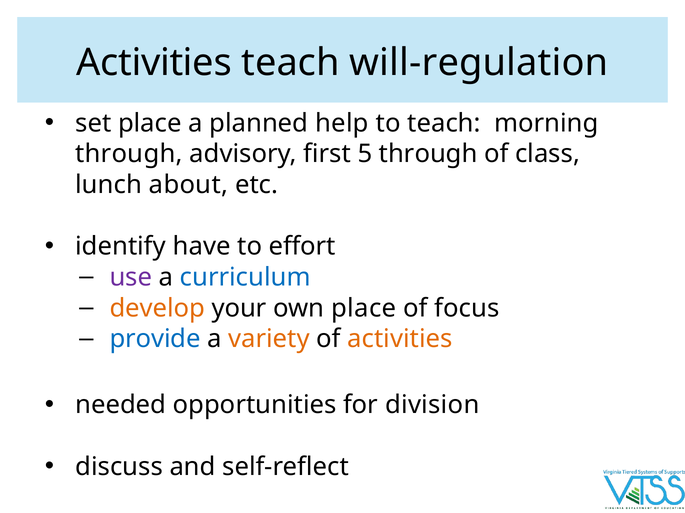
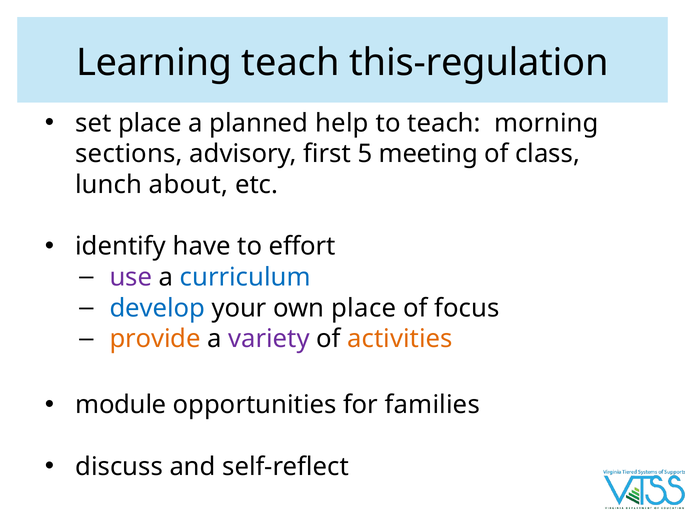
Activities: Activities -> Learning (154, 63)
will-regulation: will-regulation -> this-regulation (479, 63)
through: through -> sections (129, 154)
5 through: through -> meeting (428, 154)
develop colour: orange -> blue (157, 309)
provide colour: blue -> orange (155, 339)
variety colour: orange -> purple (269, 339)
needed: needed -> module (121, 406)
division: division -> families (432, 406)
